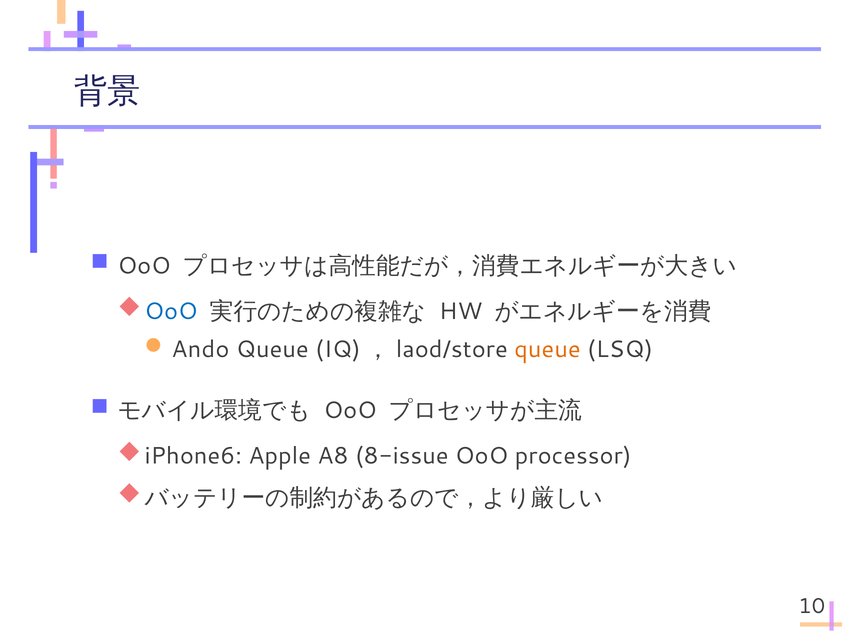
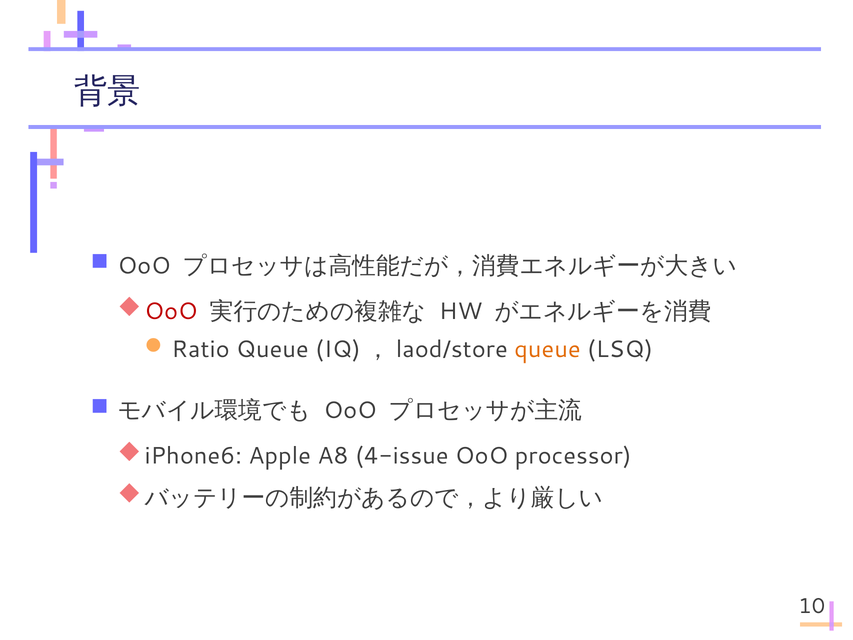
OoO colour: blue -> red (171, 311)
Ando: Ando -> Ratio (201, 349)
8-issue: 8-issue -> 4-issue (402, 456)
